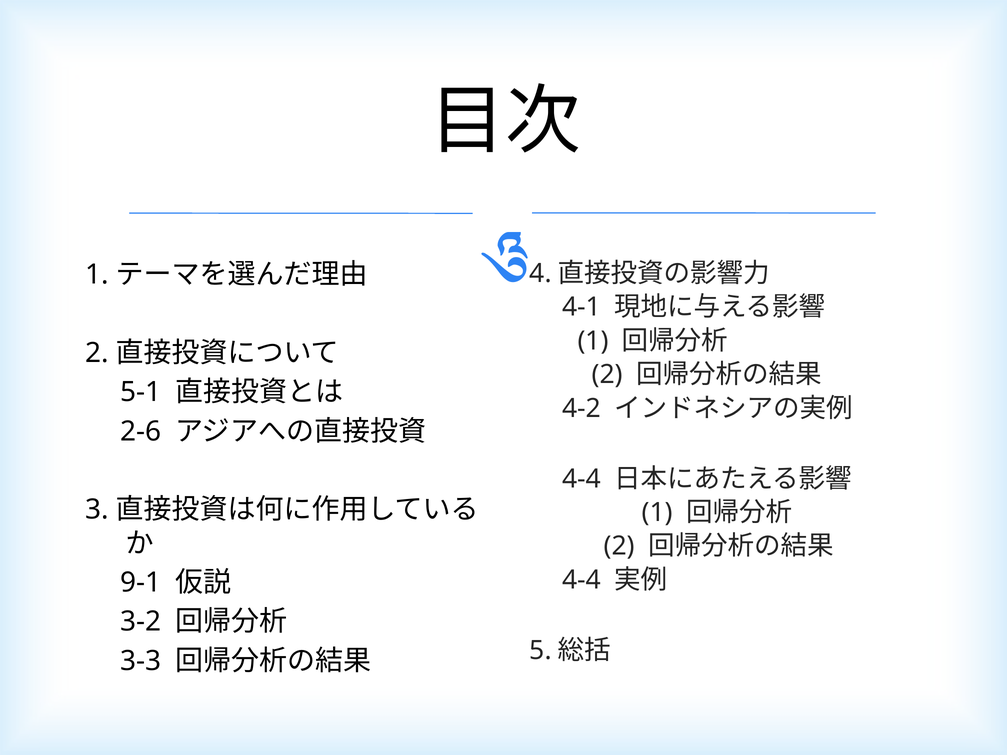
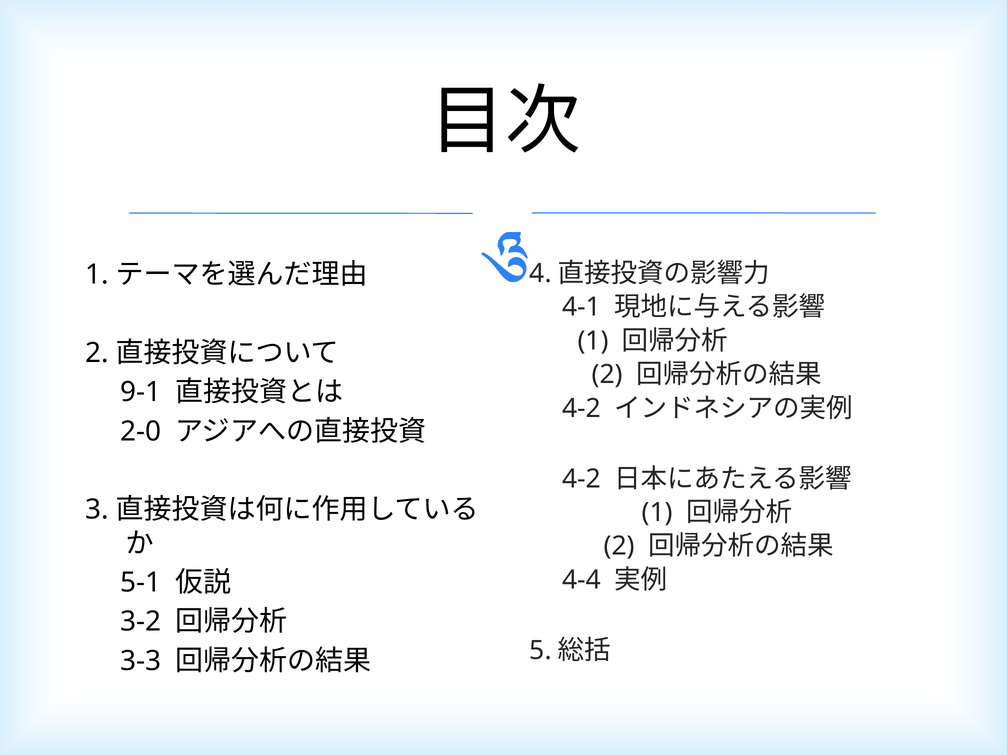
5-1: 5-1 -> 9-1 (141, 392)
2-6: 2-6 -> 2-0 (141, 431)
4-4: 4-4 -> 4-2 (582, 479)
9-1: 9-1 -> 5-1 (141, 583)
